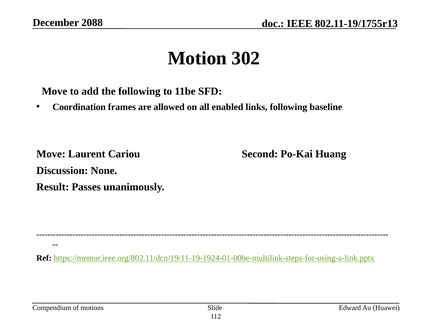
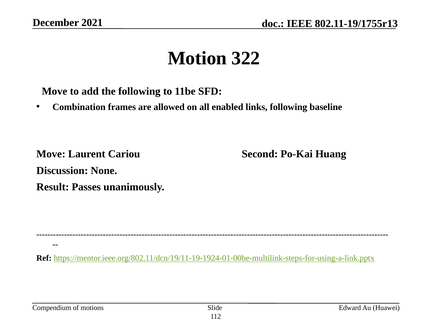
2088: 2088 -> 2021 (92, 23)
302: 302 -> 322 (246, 58)
Coordination: Coordination -> Combination (79, 107)
